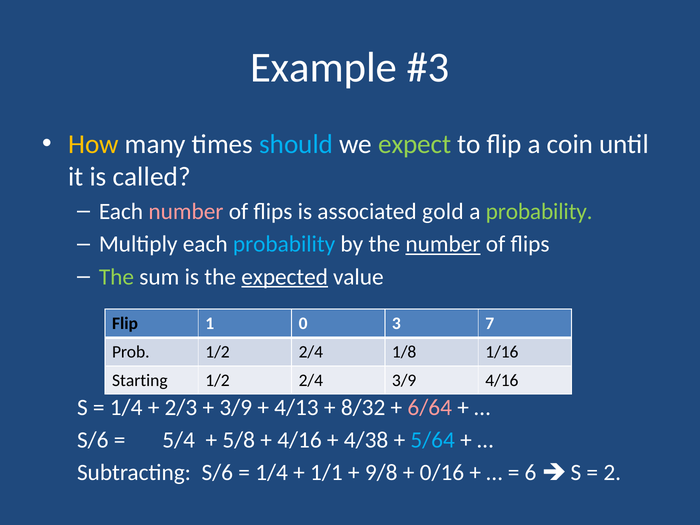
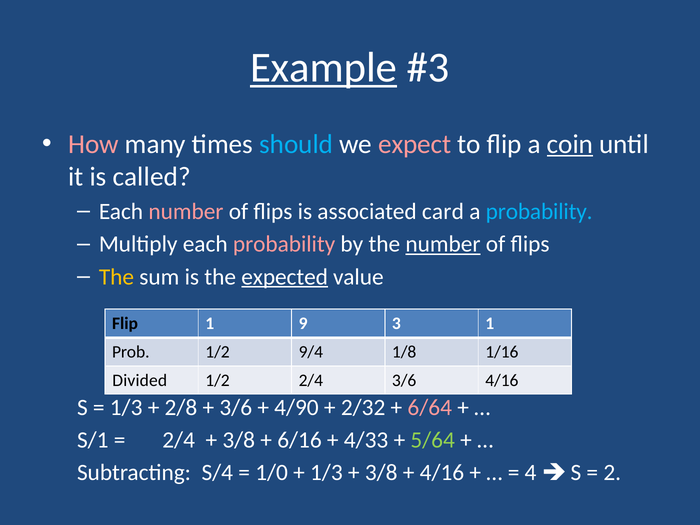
Example underline: none -> present (324, 68)
How colour: yellow -> pink (94, 144)
expect colour: light green -> pink (415, 144)
coin underline: none -> present (570, 144)
gold: gold -> card (443, 212)
probability colour: light green -> light blue (539, 212)
probability colour: light blue -> pink (284, 244)
The colour: light green -> yellow (116, 277)
0: 0 -> 9 (303, 324)
3 7: 7 -> 1 (490, 324)
Prob 1/2 2/4: 2/4 -> 9/4 (311, 352)
Starting: Starting -> Divided (140, 380)
2/4 3/9: 3/9 -> 3/6 (404, 380)
1/4: 1/4 -> 1/3 (126, 407)
2/3: 2/3 -> 2/8 (181, 407)
3/9: 3/9 -> 3/6 (236, 407)
4/13: 4/13 -> 4/90 (296, 407)
8/32: 8/32 -> 2/32 (363, 407)
S/6: S/6 -> S/1 (93, 440)
5/4: 5/4 -> 2/4 (179, 440)
5/8: 5/8 -> 3/8 (239, 440)
4/16: 4/16 -> 6/16 (299, 440)
4/38: 4/38 -> 4/33 (366, 440)
5/64 colour: light blue -> light green (433, 440)
Subtracting S/6: S/6 -> S/4 (217, 473)
1/4: 1/4 -> 1/0 (272, 473)
1/1: 1/1 -> 1/3 (326, 473)
9/8: 9/8 -> 3/8 (381, 473)
0/16: 0/16 -> 4/16 (442, 473)
6: 6 -> 4 (530, 473)
